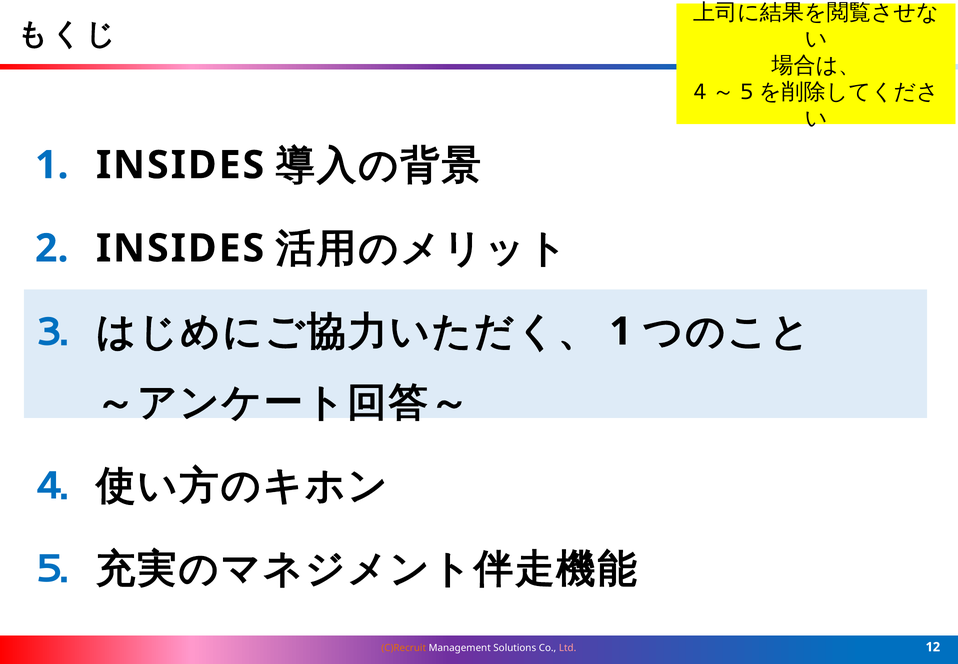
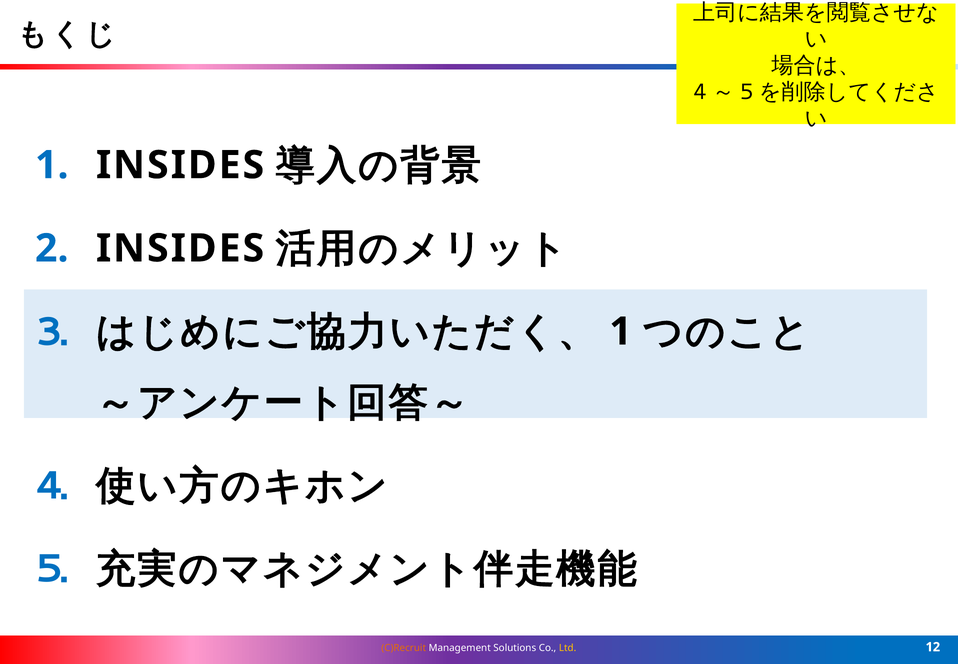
Ltd colour: pink -> yellow (568, 647)
